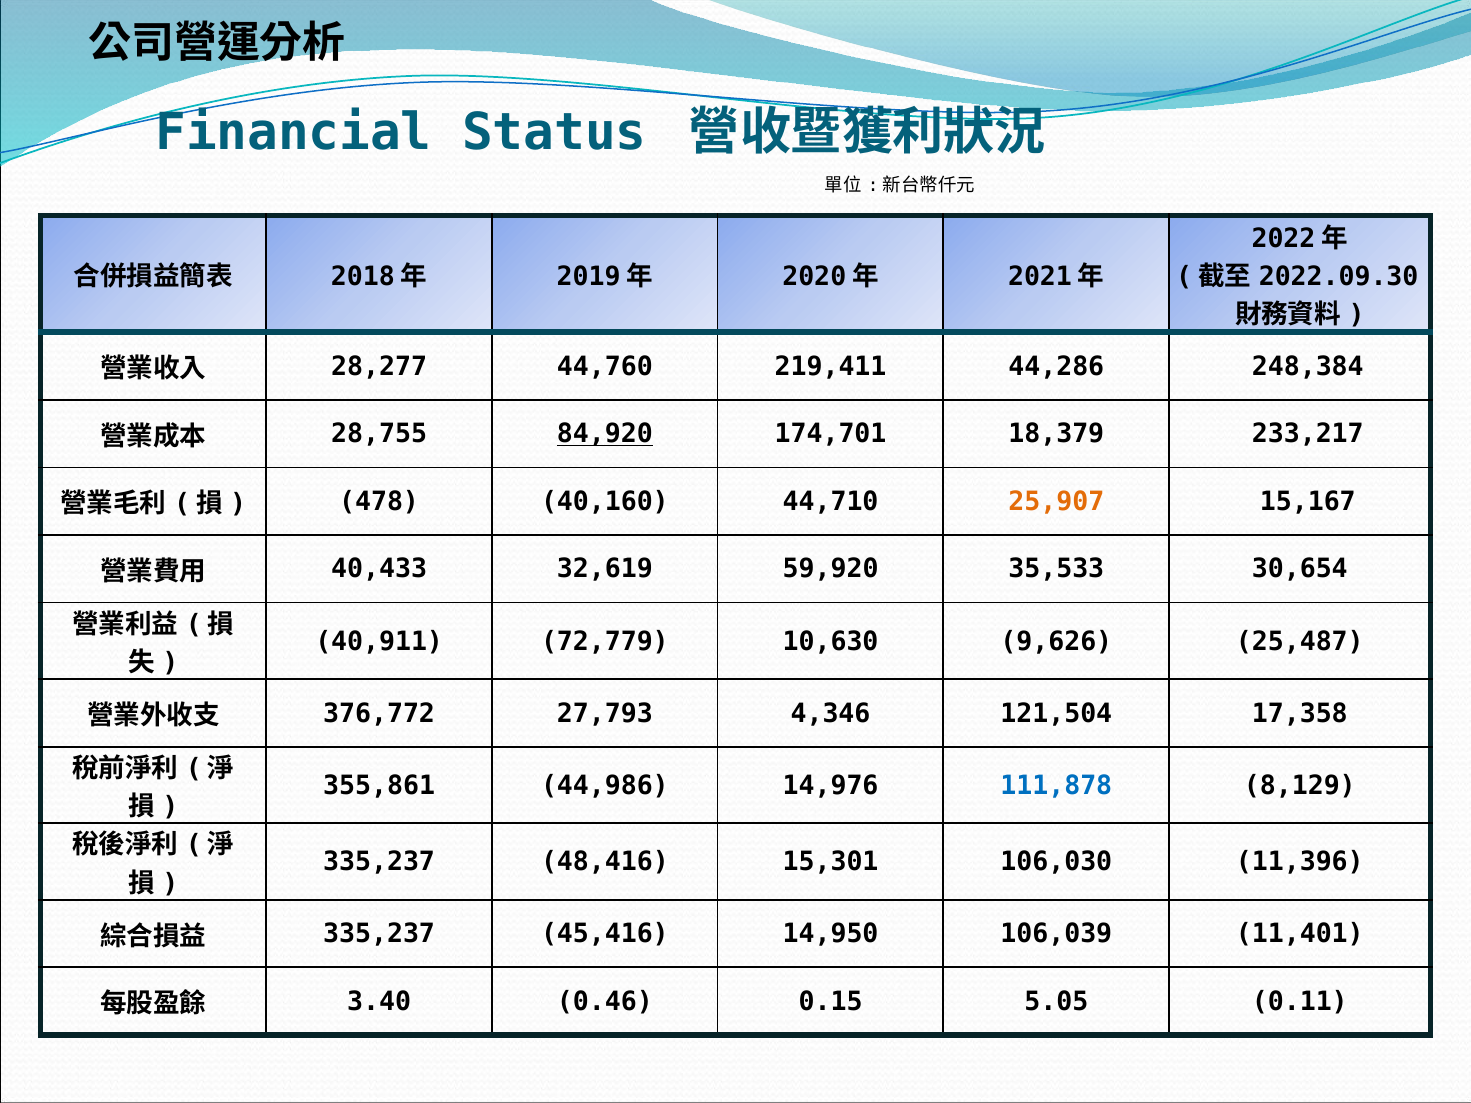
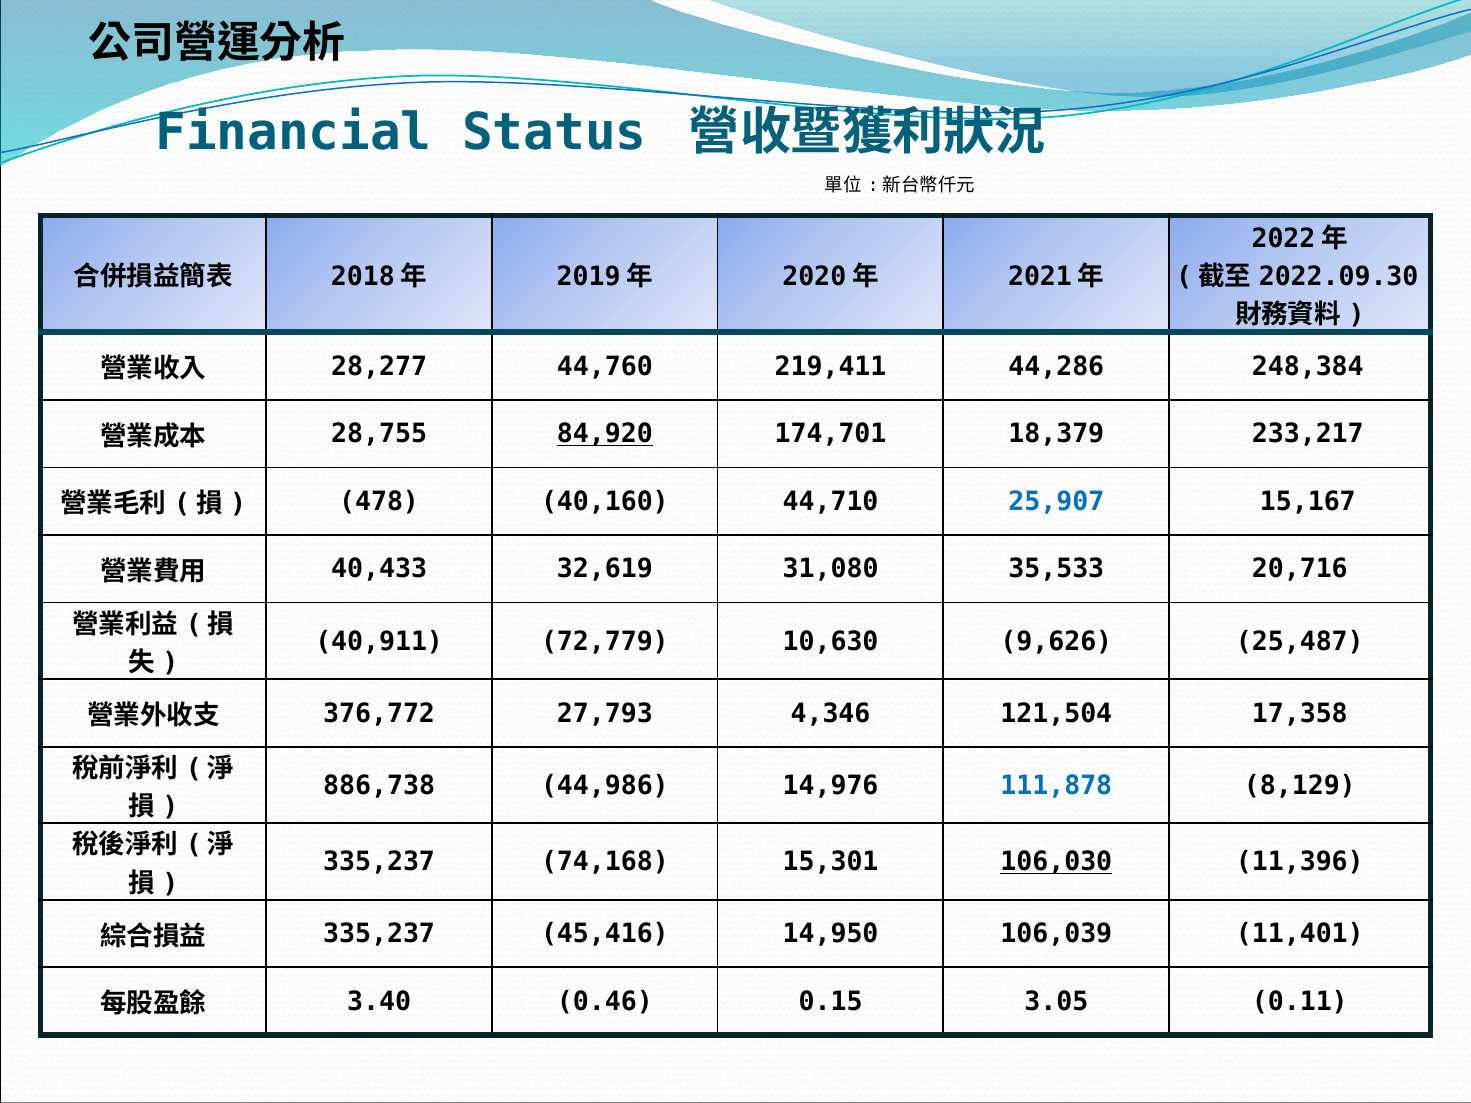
25,907 colour: orange -> blue (1056, 502)
59,920: 59,920 -> 31,080 (831, 569)
30,654: 30,654 -> 20,716 (1300, 569)
355,861: 355,861 -> 886,738 (379, 786)
48,416: 48,416 -> 74,168 (605, 862)
106,030 underline: none -> present (1056, 862)
5.05: 5.05 -> 3.05 (1056, 1002)
